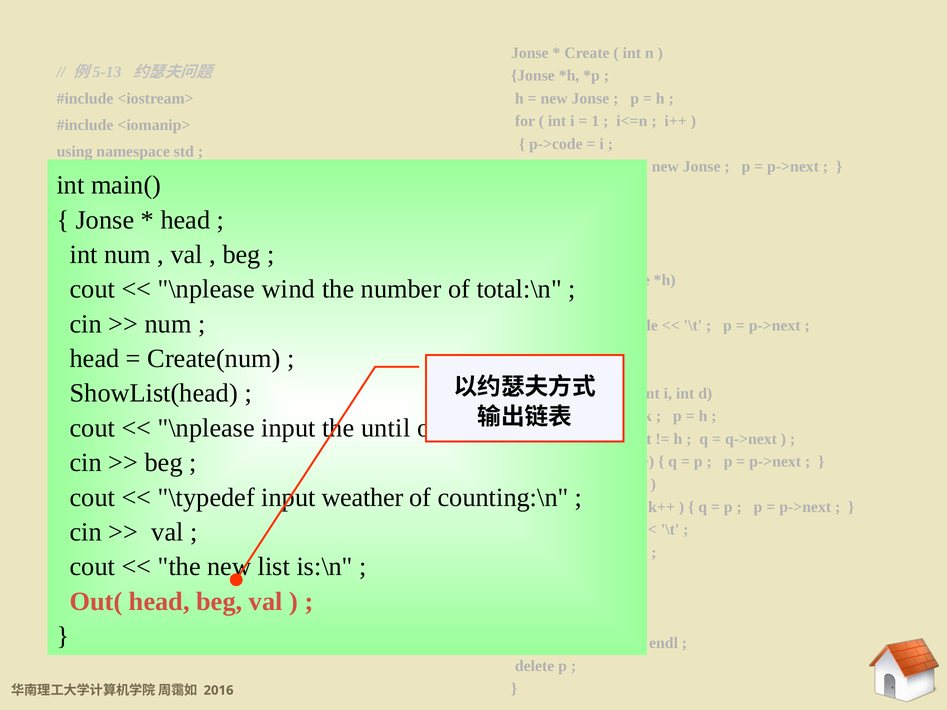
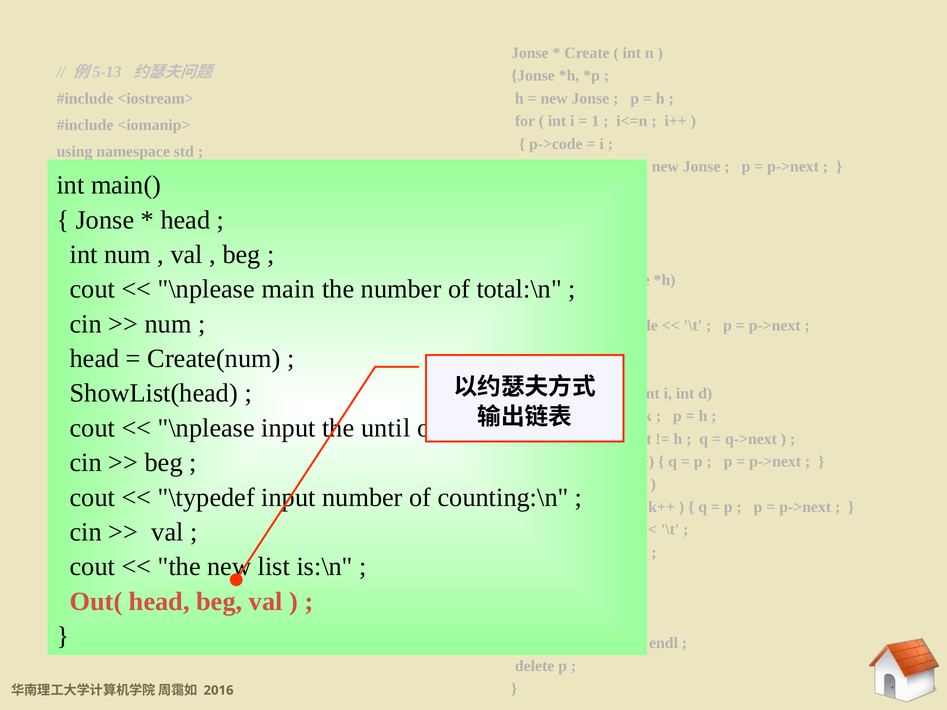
wind: wind -> main (288, 289)
input weather: weather -> number (362, 498)
